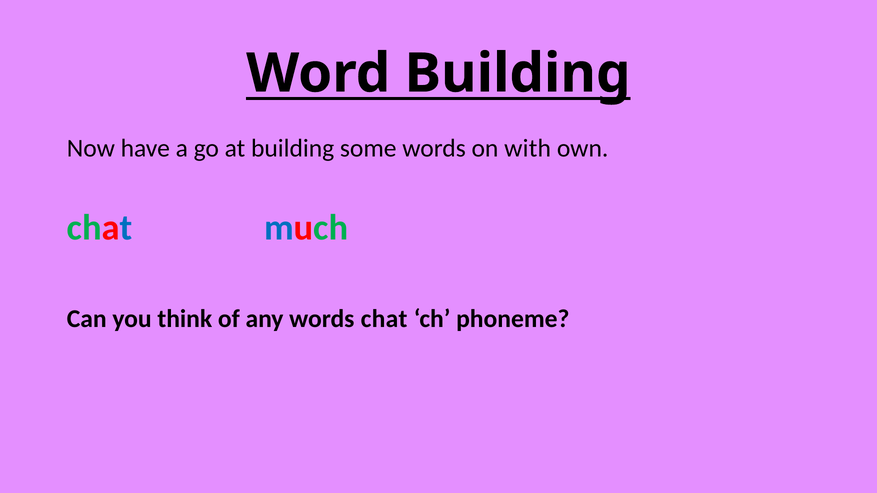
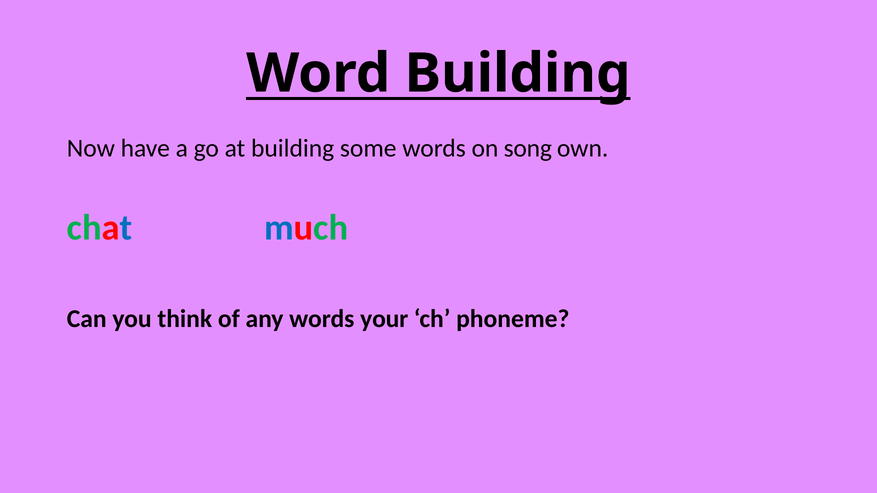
with: with -> song (528, 148)
words chat: chat -> your (384, 319)
